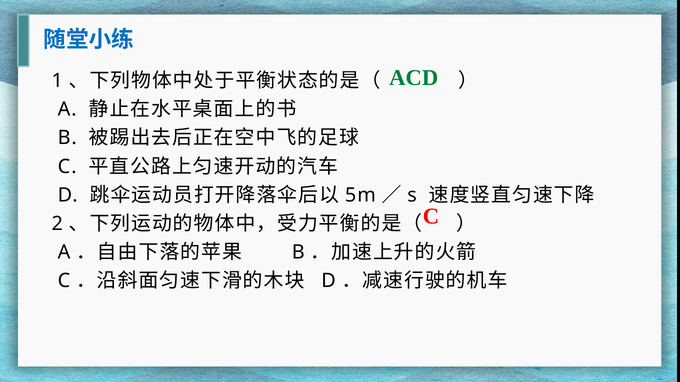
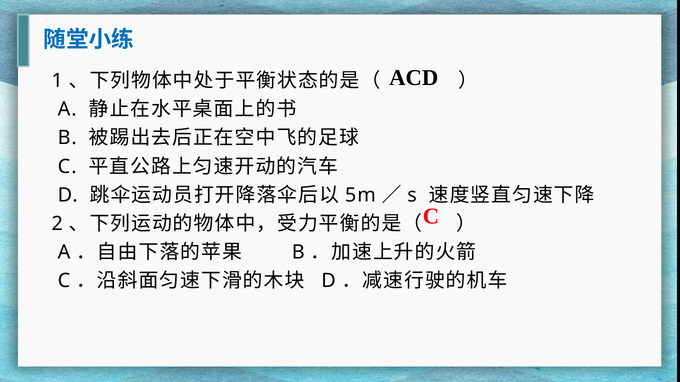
ACD colour: green -> black (414, 78)
